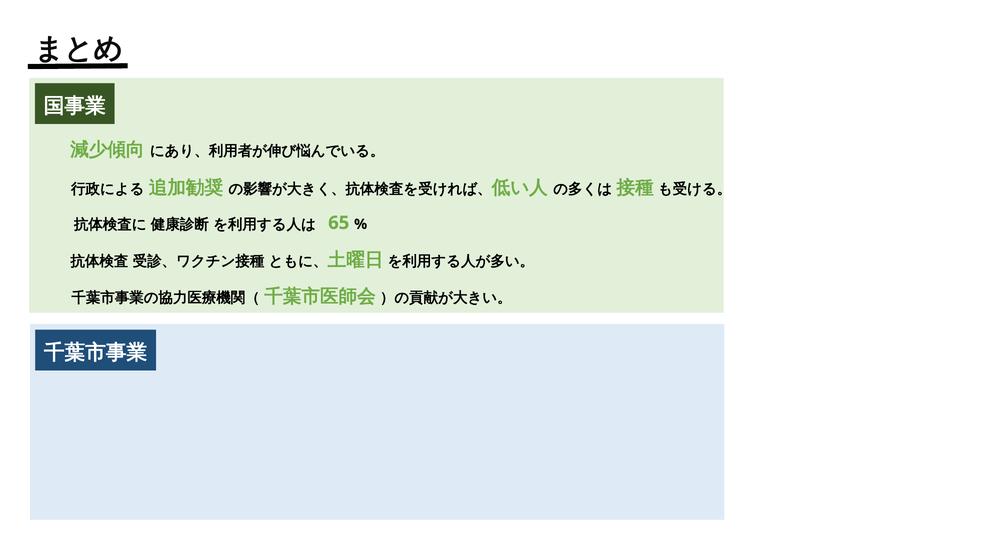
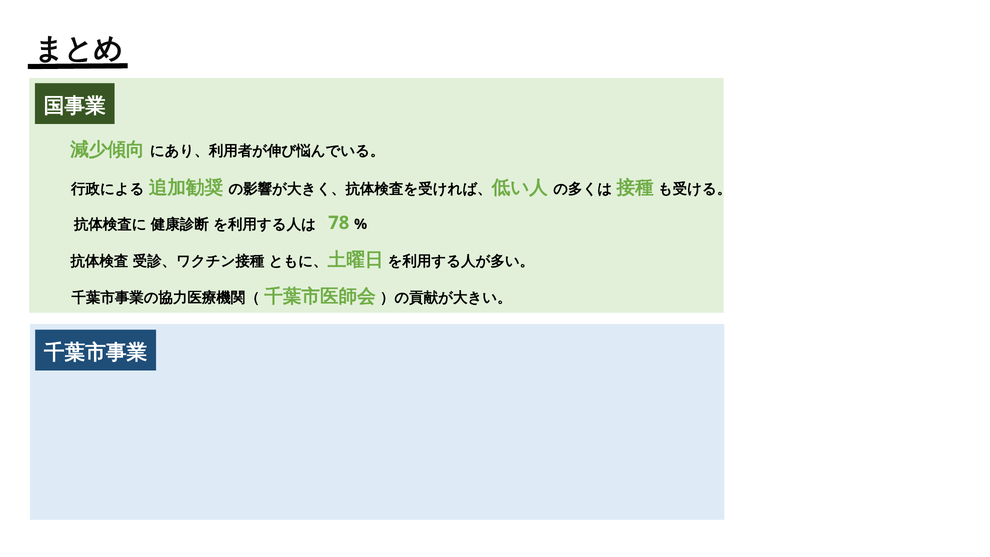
65: 65 -> 78 (339, 223)
